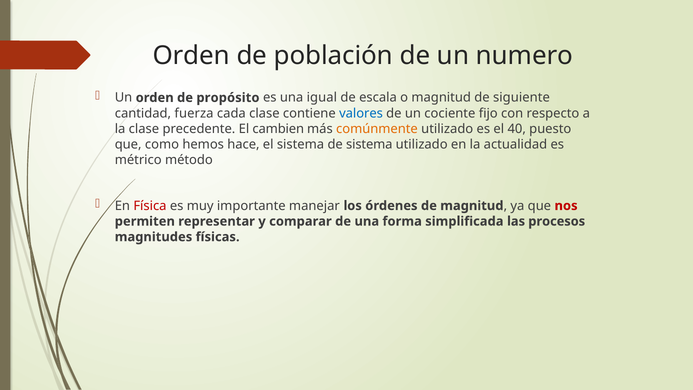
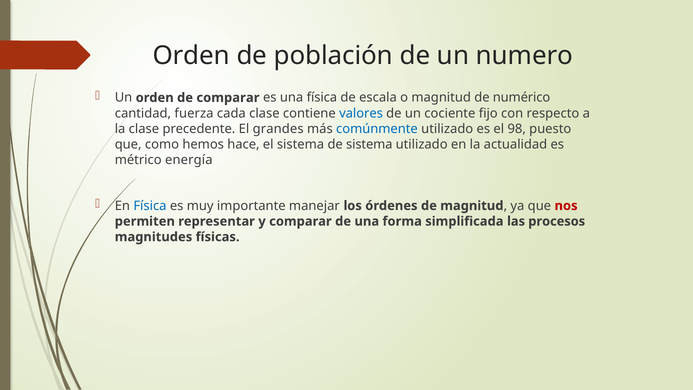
de propósito: propósito -> comparar (228, 98)
una igual: igual -> física (322, 98)
siguiente: siguiente -> numérico (522, 98)
cambien: cambien -> grandes (278, 129)
comúnmente colour: orange -> blue (377, 129)
40: 40 -> 98 (517, 129)
método: método -> energía (189, 160)
Física colour: red -> blue (150, 206)
